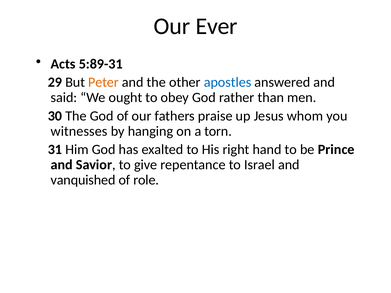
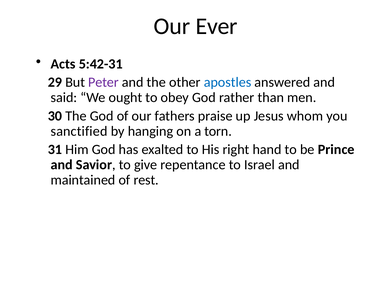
5:89-31: 5:89-31 -> 5:42-31 (101, 64)
Peter colour: orange -> purple (104, 82)
witnesses: witnesses -> sanctified (79, 131)
vanquished: vanquished -> maintained (83, 180)
role: role -> rest (146, 180)
